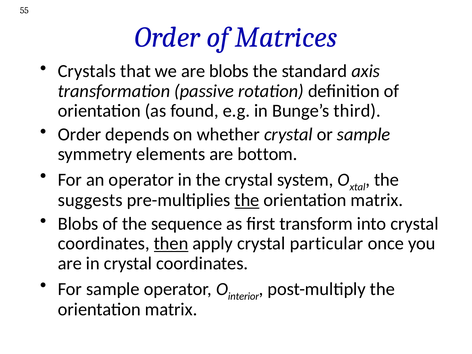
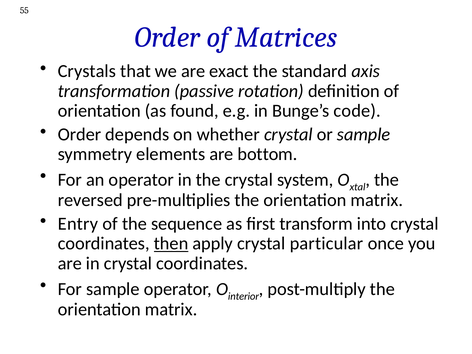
are blobs: blobs -> exact (229, 71)
third: third -> code (357, 111)
suggests: suggests -> reversed (90, 200)
the underline: present -> none (247, 200)
Blobs: Blobs -> Entry (78, 224)
